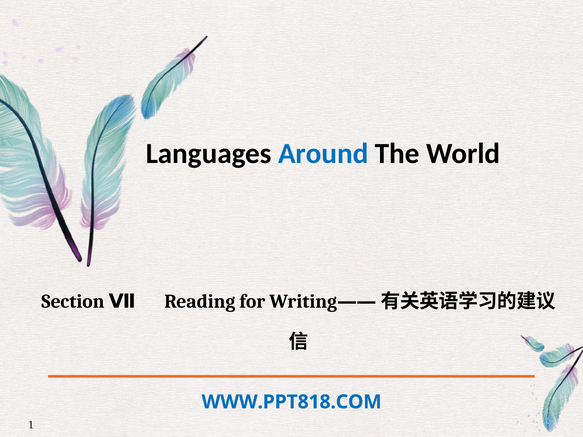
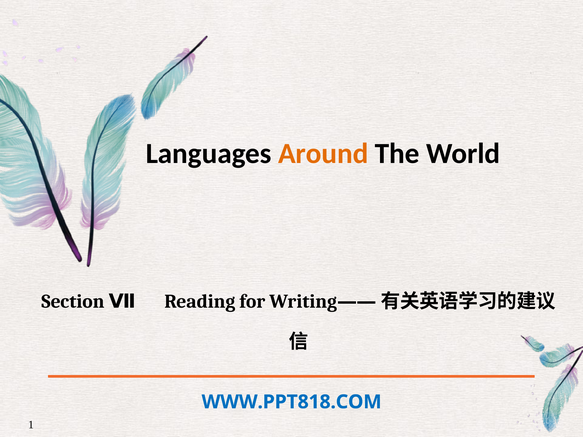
Around colour: blue -> orange (323, 154)
